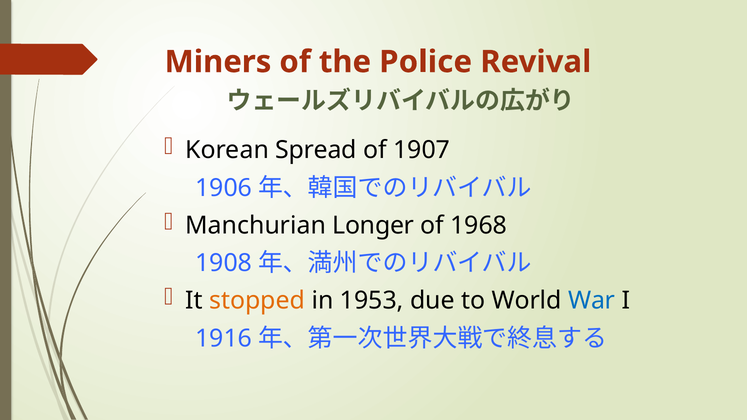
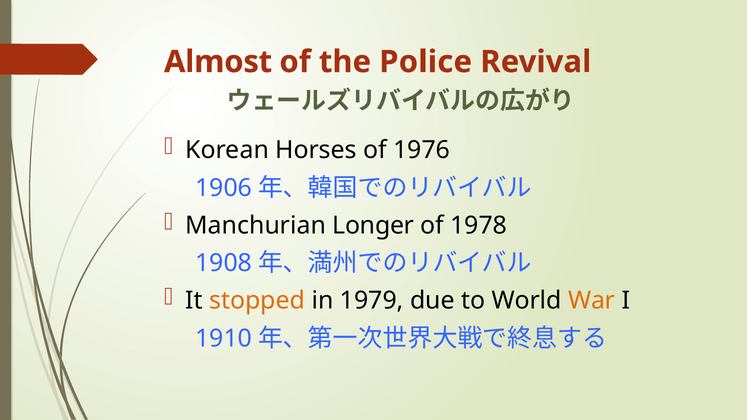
Miners: Miners -> Almost (218, 62)
Spread: Spread -> Horses (316, 150)
1907: 1907 -> 1976 (422, 150)
1968: 1968 -> 1978 (479, 226)
1953: 1953 -> 1979 (372, 301)
War colour: blue -> orange (592, 301)
1916: 1916 -> 1910 (224, 339)
